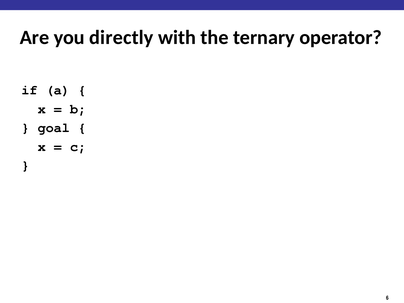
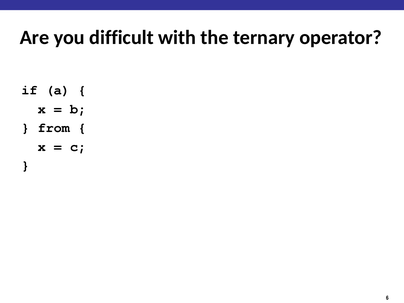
directly: directly -> difficult (122, 37)
goal: goal -> from (54, 128)
